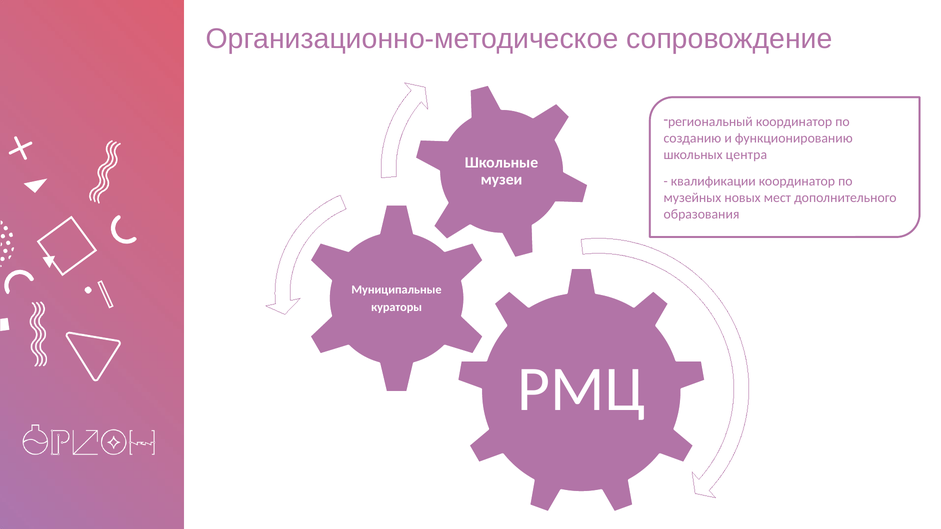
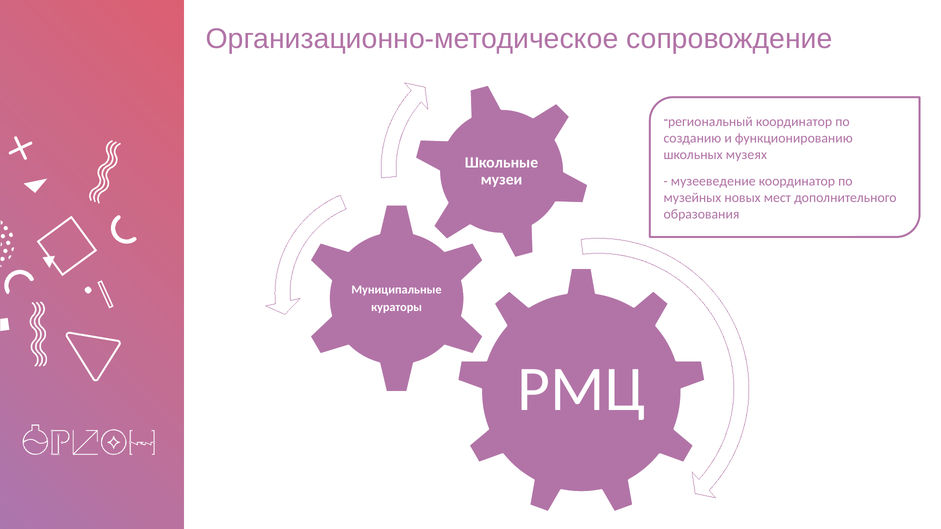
центра: центра -> музеях (746, 155)
квалификации: квалификации -> музееведение (713, 181)
